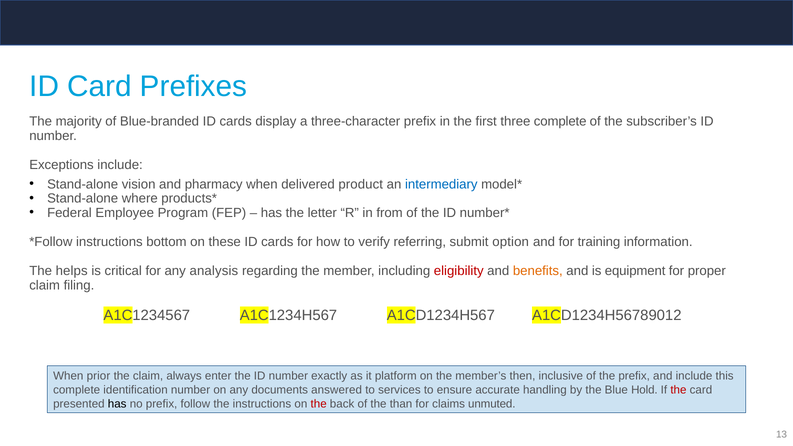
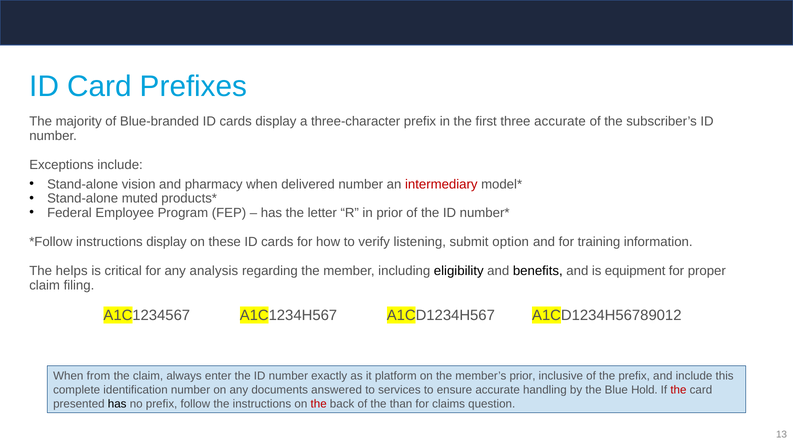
three complete: complete -> accurate (560, 122)
delivered product: product -> number (361, 184)
intermediary colour: blue -> red (441, 184)
where: where -> muted (140, 198)
in from: from -> prior (390, 213)
instructions bottom: bottom -> display (166, 242)
referring: referring -> listening (420, 242)
eligibility colour: red -> black (459, 271)
benefits colour: orange -> black (538, 271)
prior: prior -> from (98, 376)
member’s then: then -> prior (523, 376)
unmuted: unmuted -> question (492, 404)
